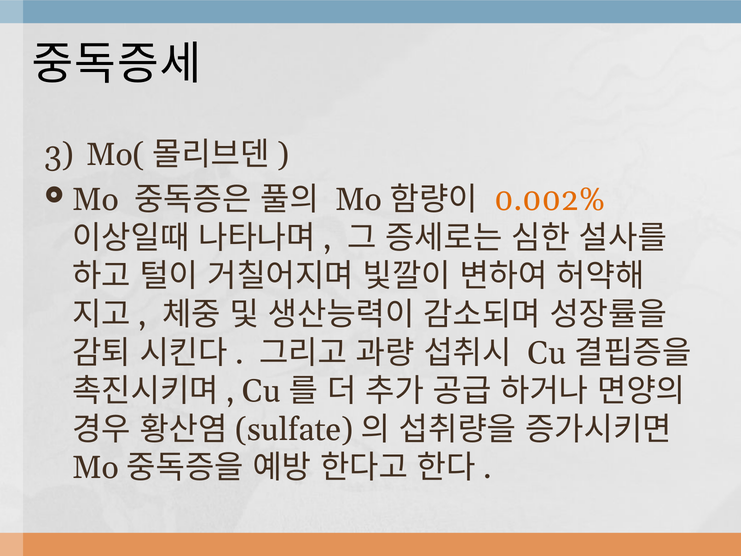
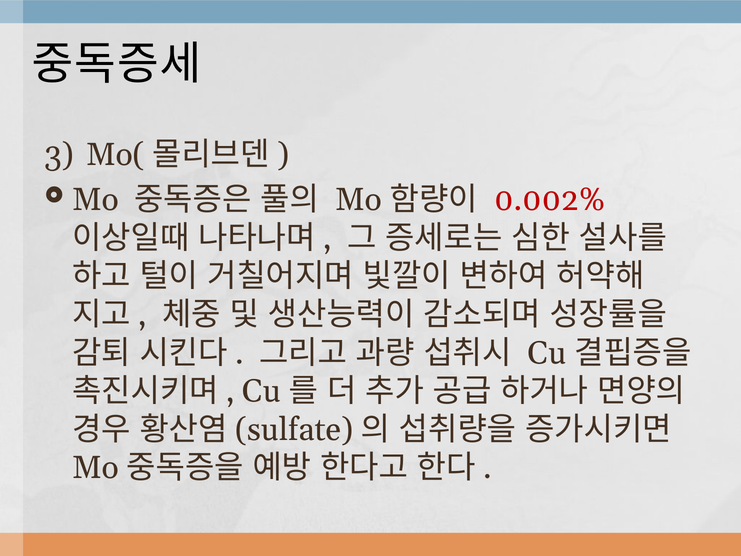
0.002% colour: orange -> red (550, 200)
